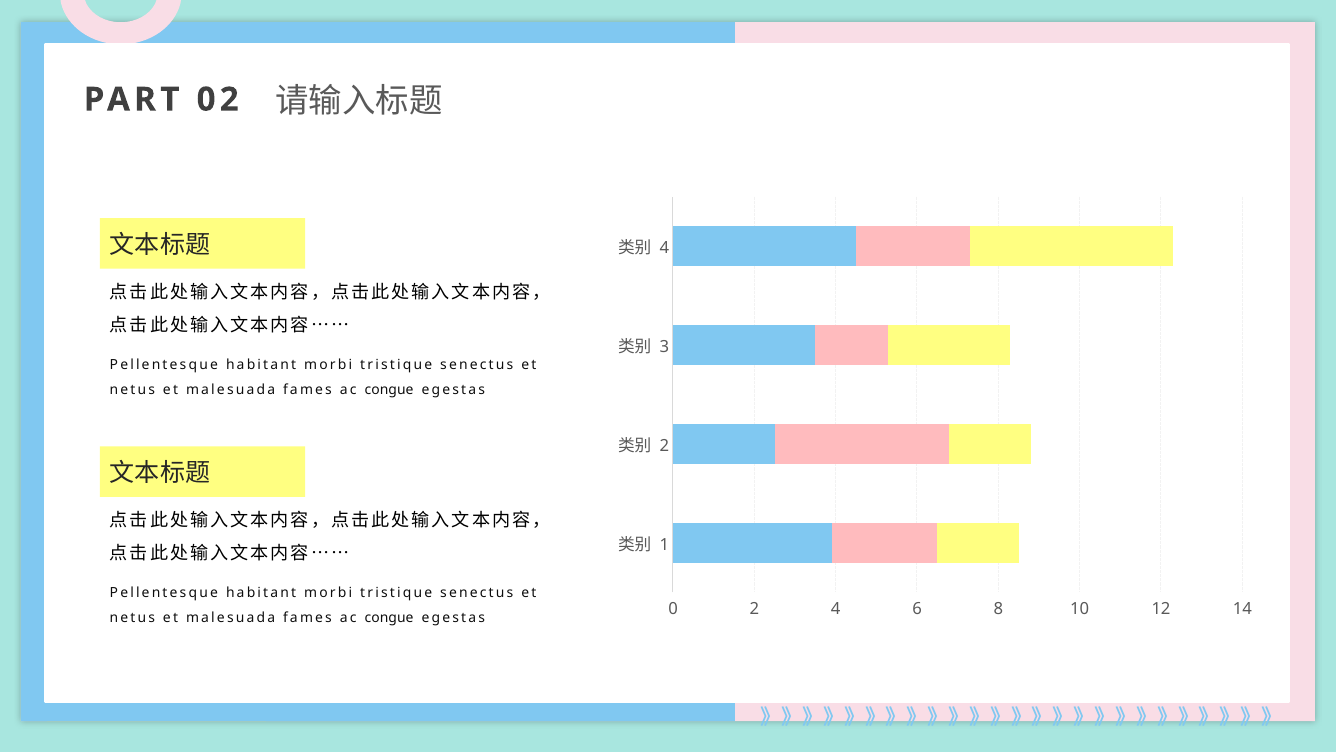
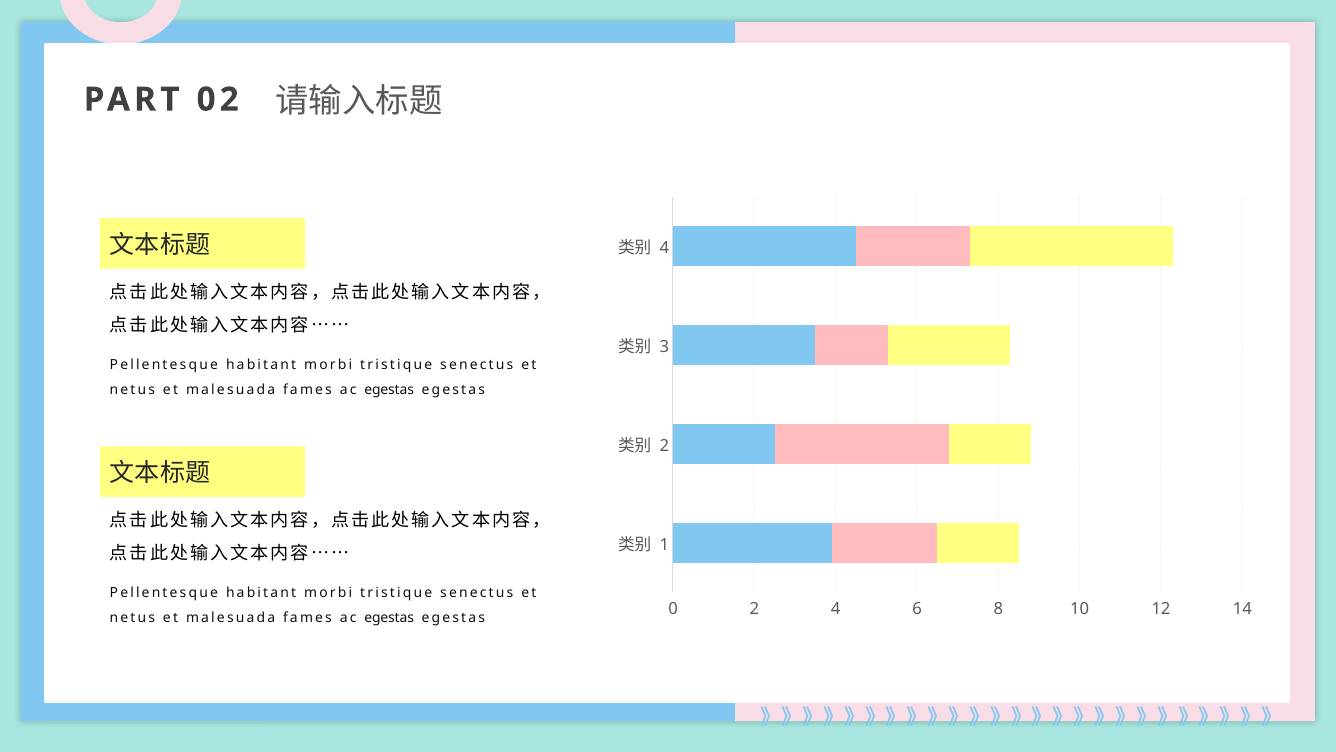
congue: congue -> egestas (389, 390)
congue: congue -> egestas (389, 618)
